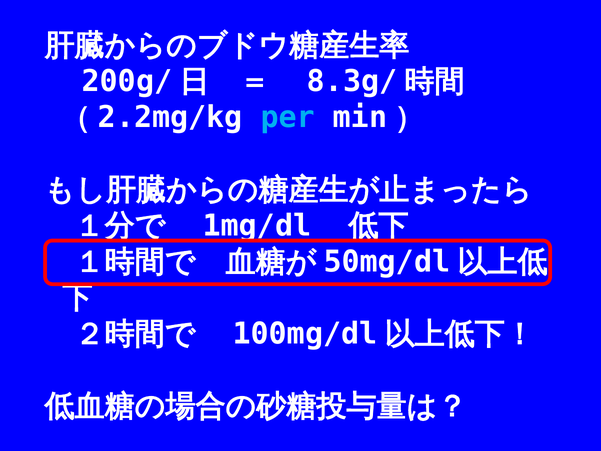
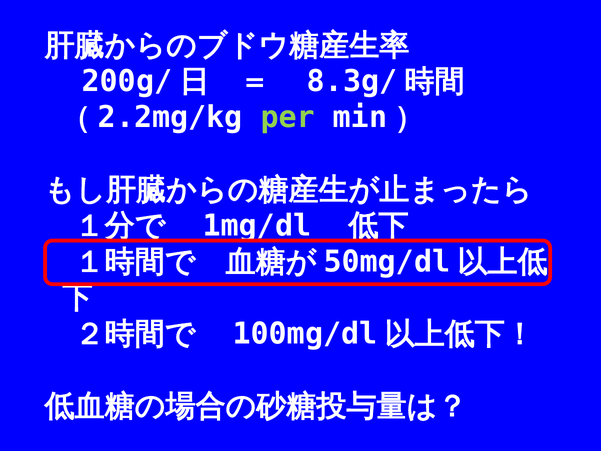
per colour: light blue -> light green (288, 117)
